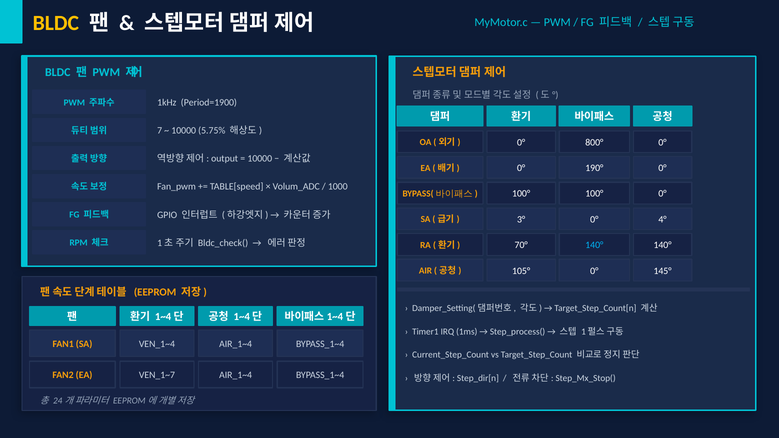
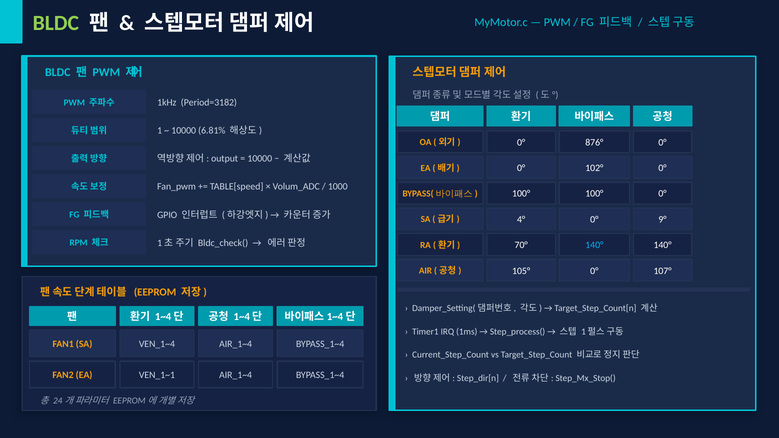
BLDC colour: yellow -> light green (56, 23)
Period=1900: Period=1900 -> Period=3182 (209, 103)
7: 7 -> 1 (160, 131)
5.75%: 5.75% -> 6.81% (212, 131)
800°: 800° -> 876° (594, 142)
190°: 190° -> 102° (594, 168)
3°: 3° -> 4° (521, 220)
4°: 4° -> 9° (663, 220)
145°: 145° -> 107° (663, 271)
VEN_1~7: VEN_1~7 -> VEN_1~1 (157, 375)
